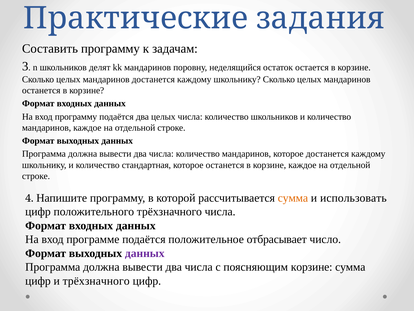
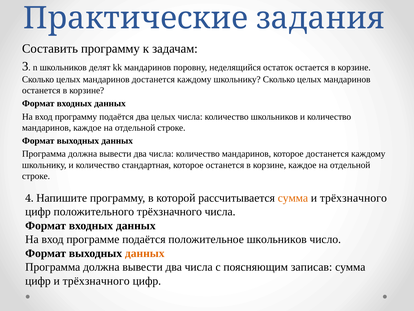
использовать: использовать -> трёхзначного (353, 198)
положительное отбрасывает: отбрасывает -> школьников (277, 239)
данных colour: purple -> orange (145, 253)
поясняющим корзине: корзине -> записав (312, 267)
